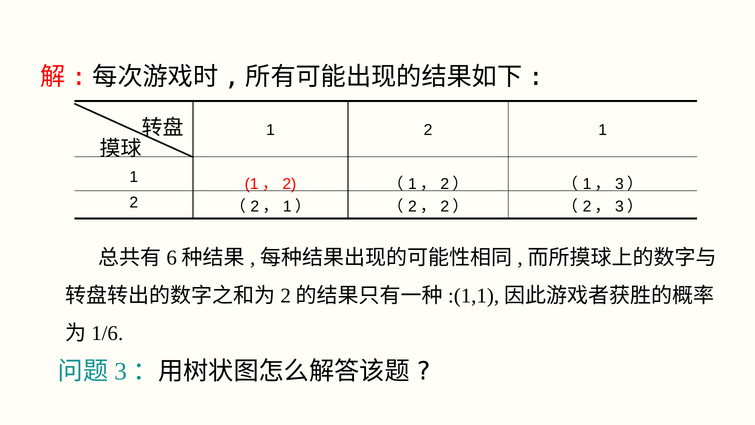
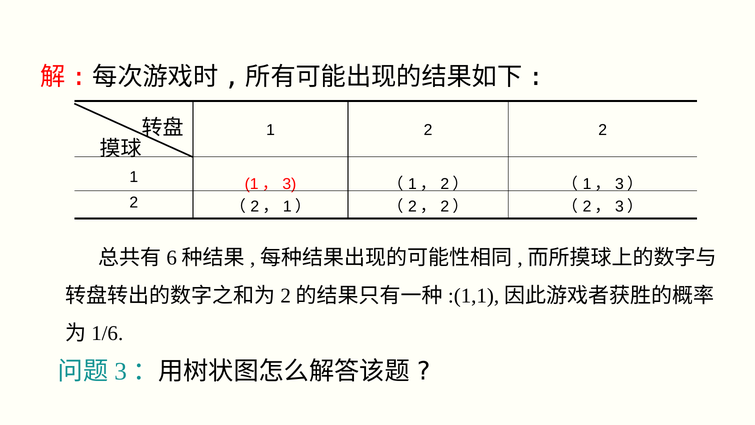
2 1: 1 -> 2 (603, 130)
2: 2 -> 3 (289, 184)
